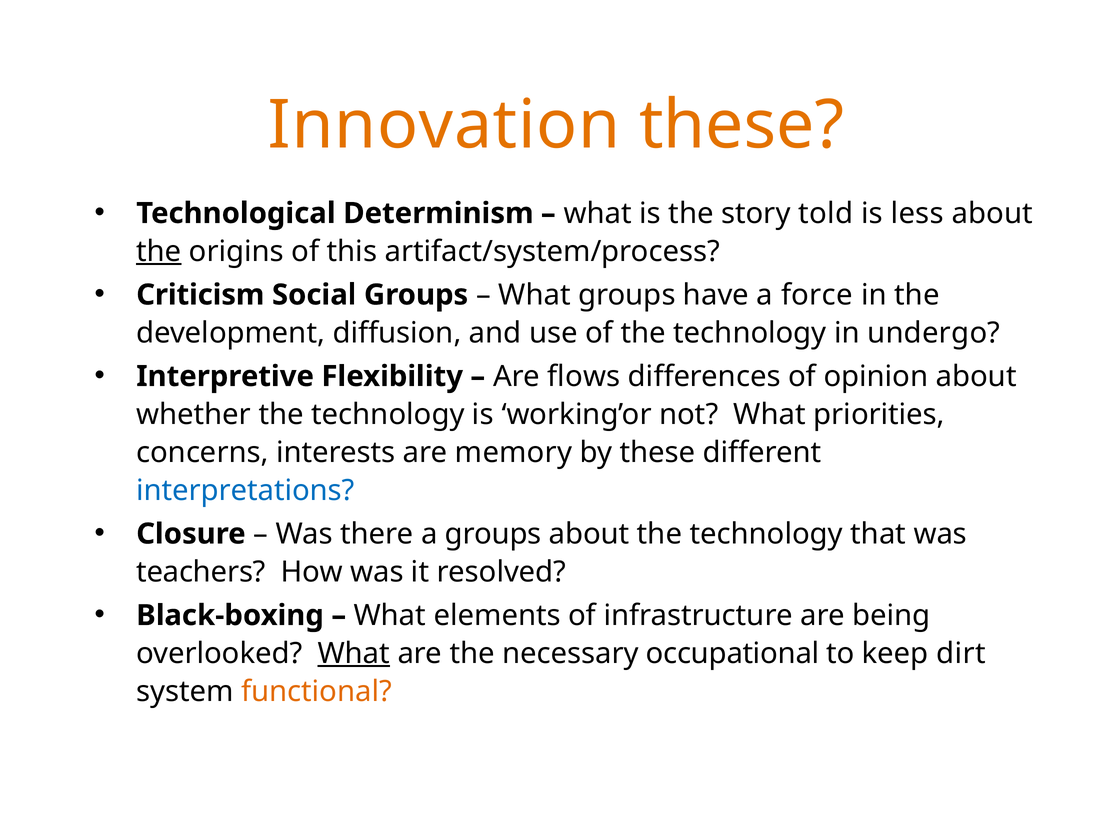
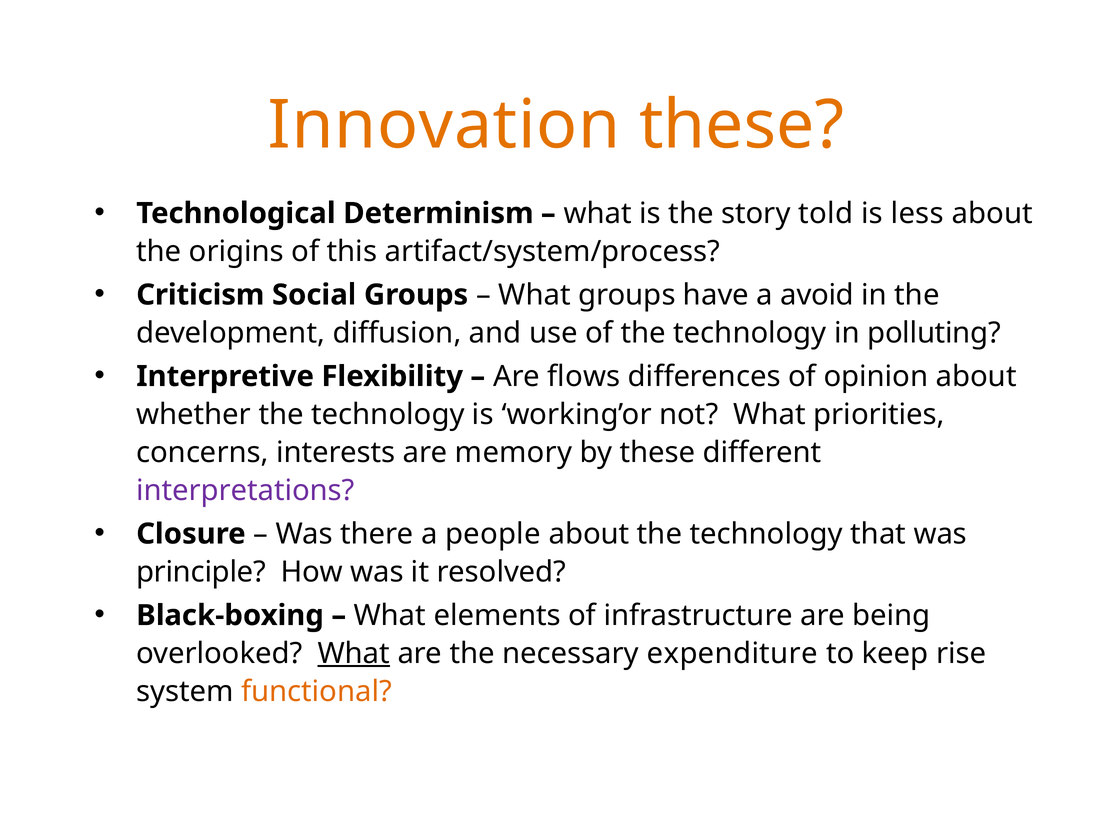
the underline: present -> none (159, 251)
force: force -> avoid (817, 295)
undergo: undergo -> polluting (934, 333)
interpretations colour: blue -> purple (245, 490)
a groups: groups -> people (493, 534)
teachers: teachers -> principle (201, 572)
occupational: occupational -> expenditure (732, 653)
dirt: dirt -> rise (961, 653)
